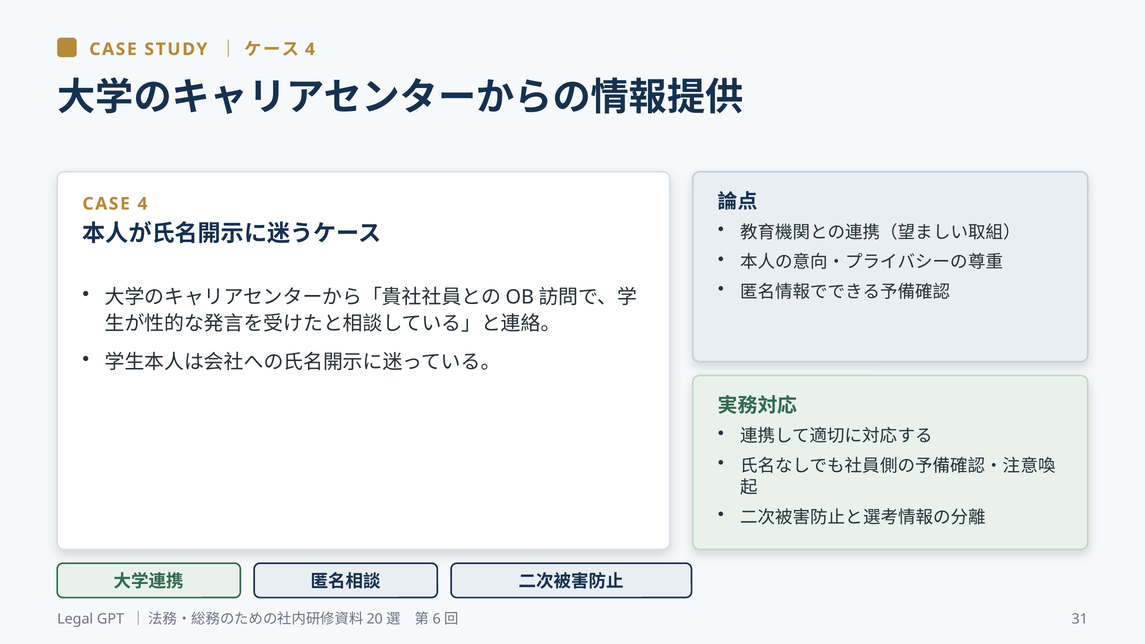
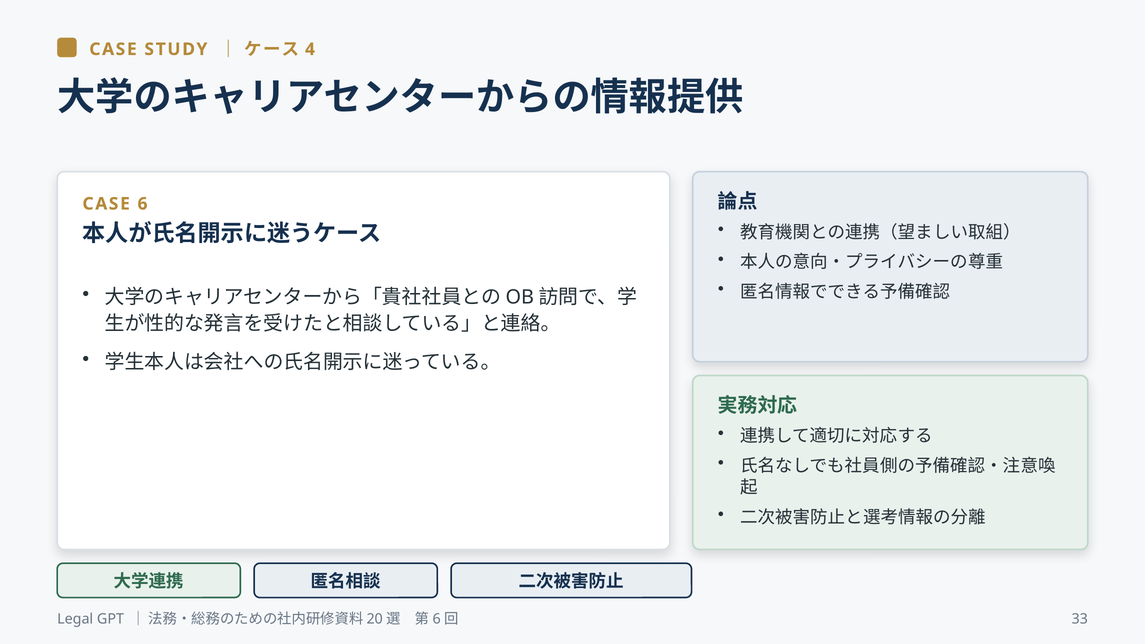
CASE 4: 4 -> 6 (143, 204)
31: 31 -> 33 (1080, 619)
